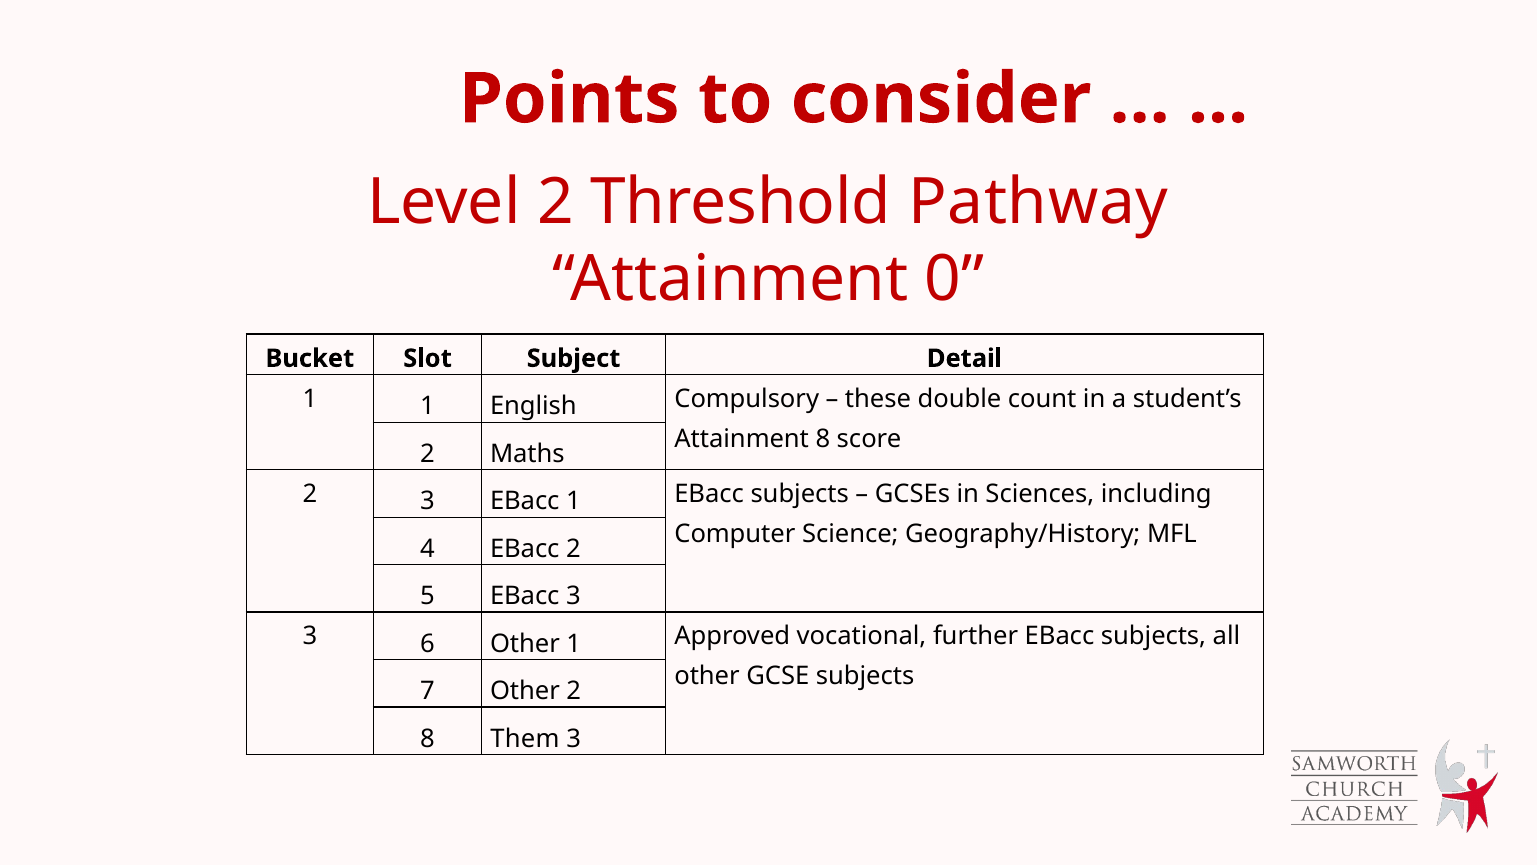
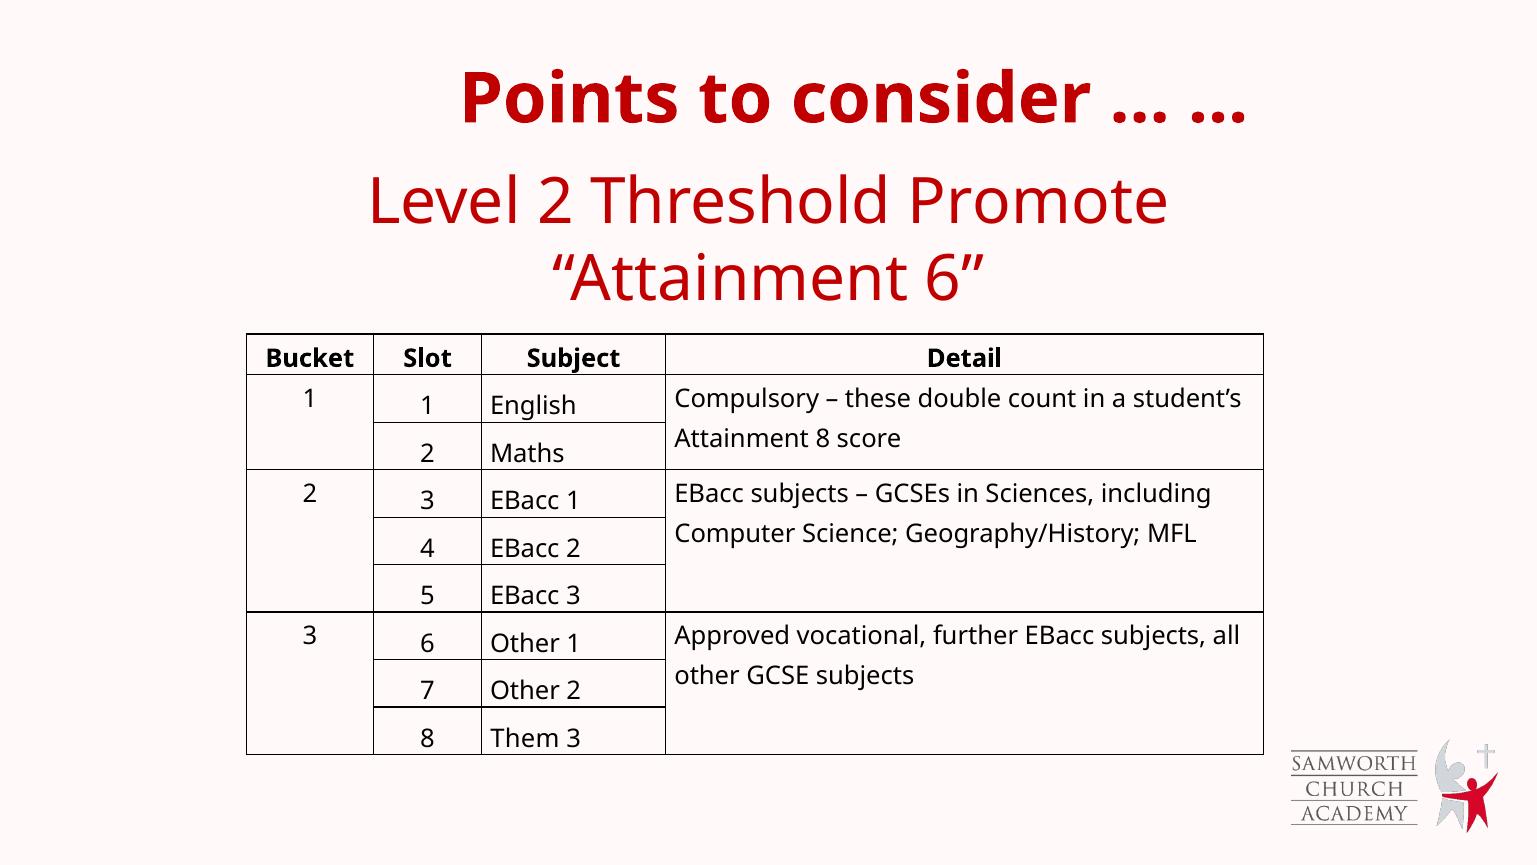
Pathway: Pathway -> Promote (1039, 202)
Attainment 0: 0 -> 6 (955, 279)
